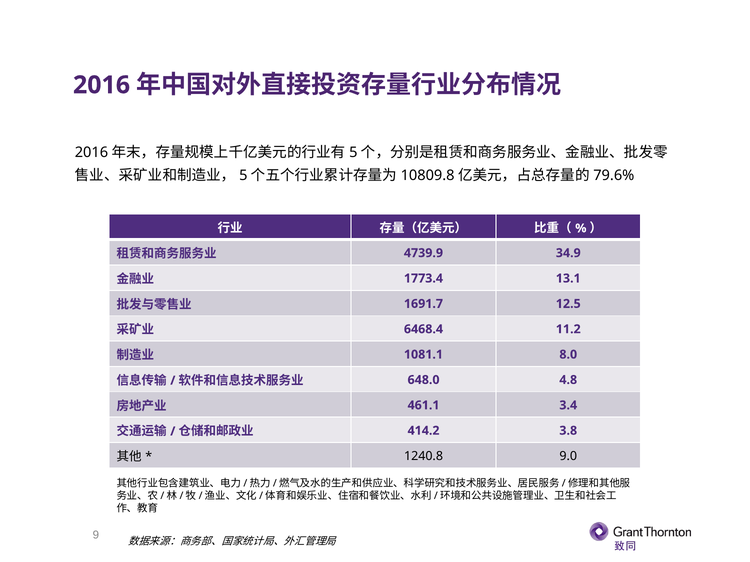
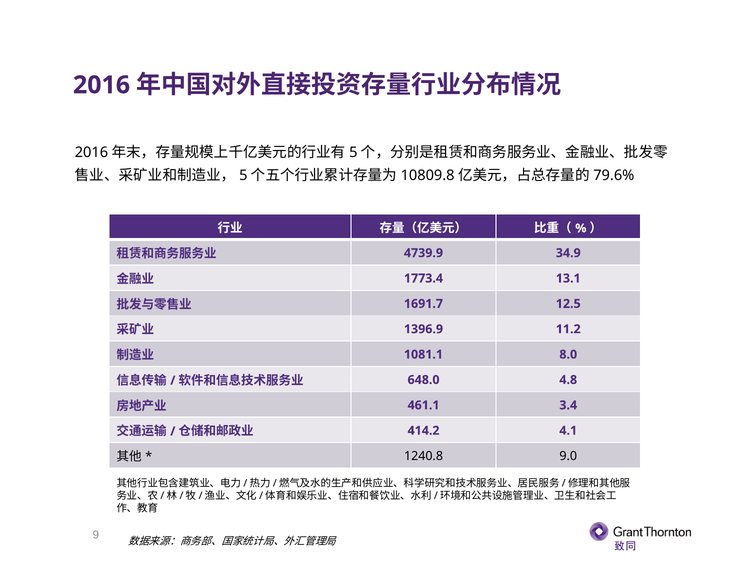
6468.4: 6468.4 -> 1396.9 (423, 329)
3.8: 3.8 -> 4.1 (568, 431)
